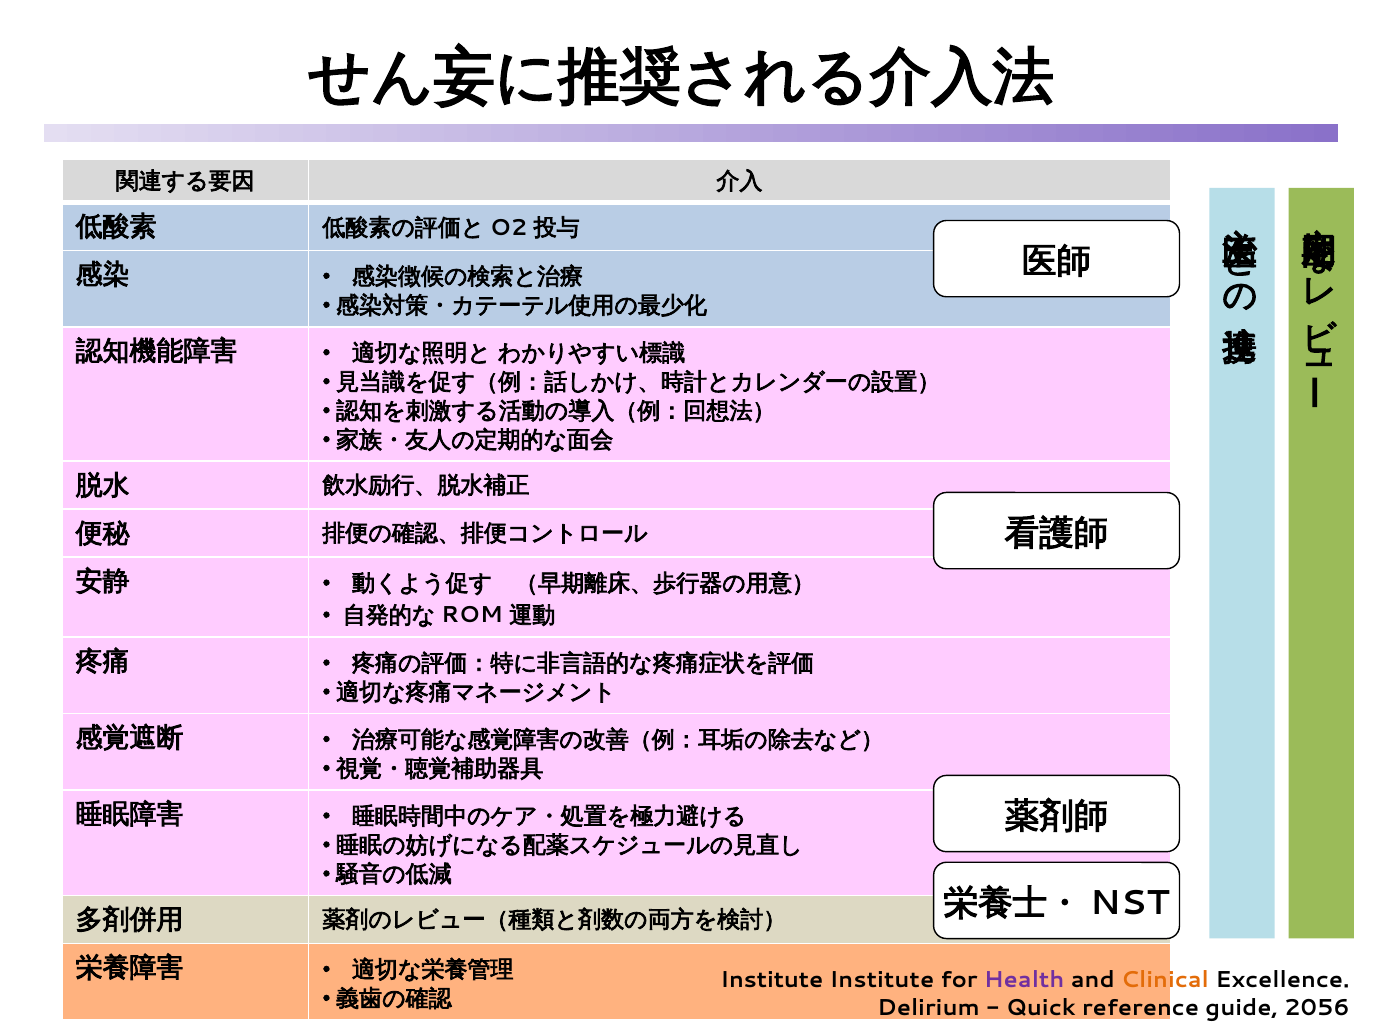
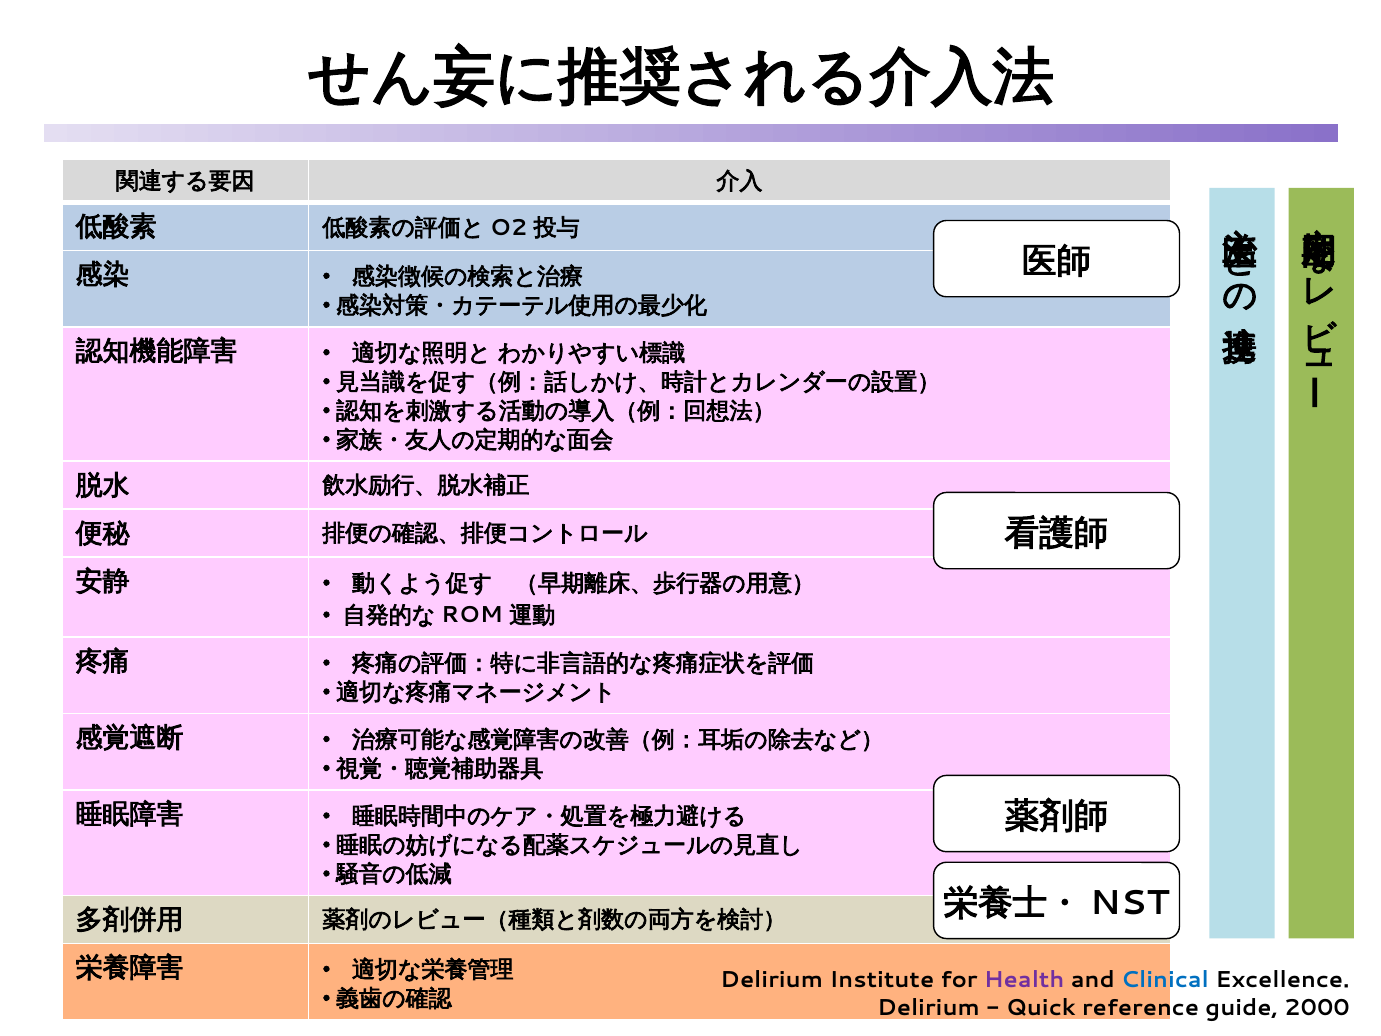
Institute: Institute -> Delirium (772, 980)
Clinical colour: orange -> blue (1165, 980)
2056: 2056 -> 2000 (1317, 1007)
